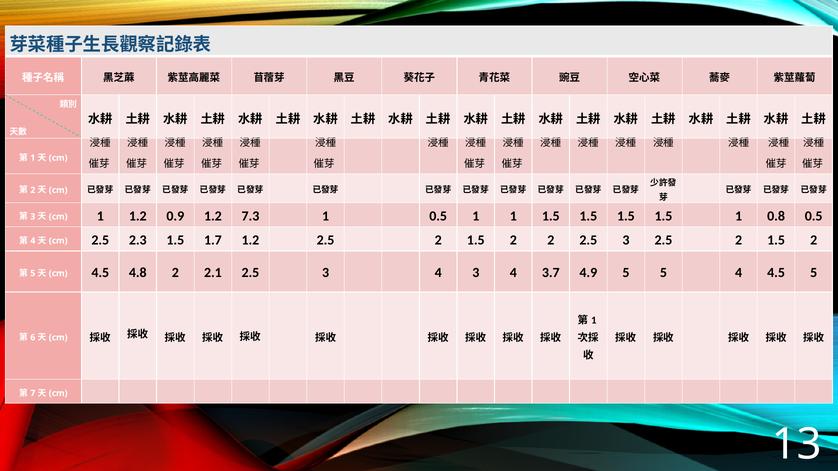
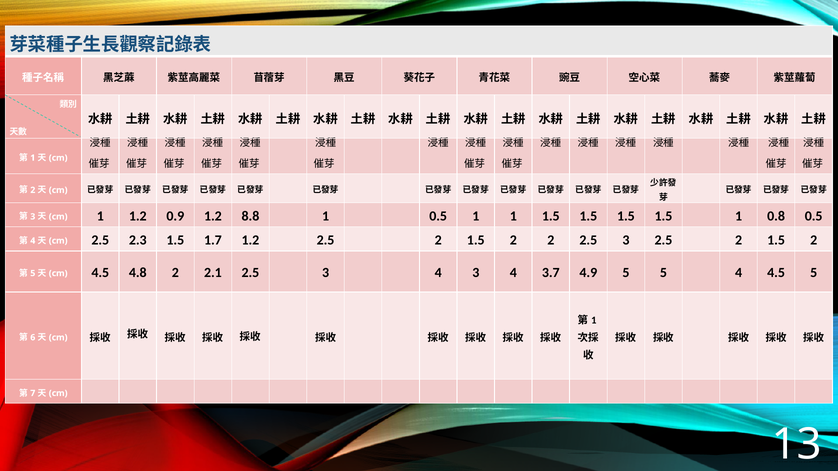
7.3: 7.3 -> 8.8 (250, 216)
